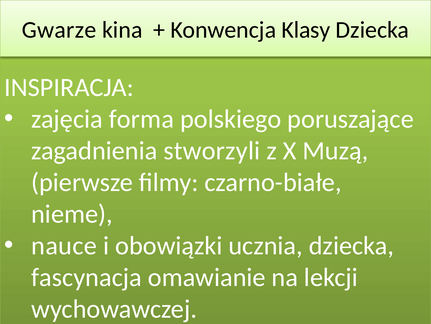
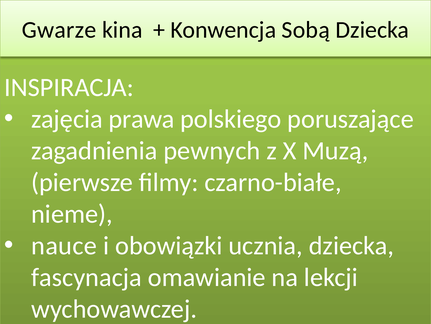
Klasy: Klasy -> Sobą (306, 30)
forma: forma -> prawa (142, 119)
stworzyli: stworzyli -> pewnych (212, 151)
